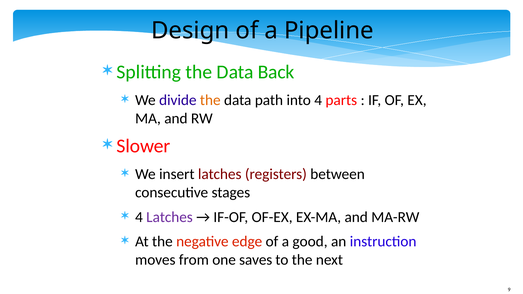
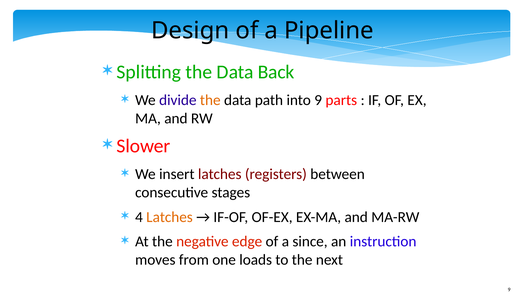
into 4: 4 -> 9 (318, 100)
Latches colour: purple -> orange (170, 217)
good: good -> since (310, 242)
saves: saves -> loads (256, 260)
